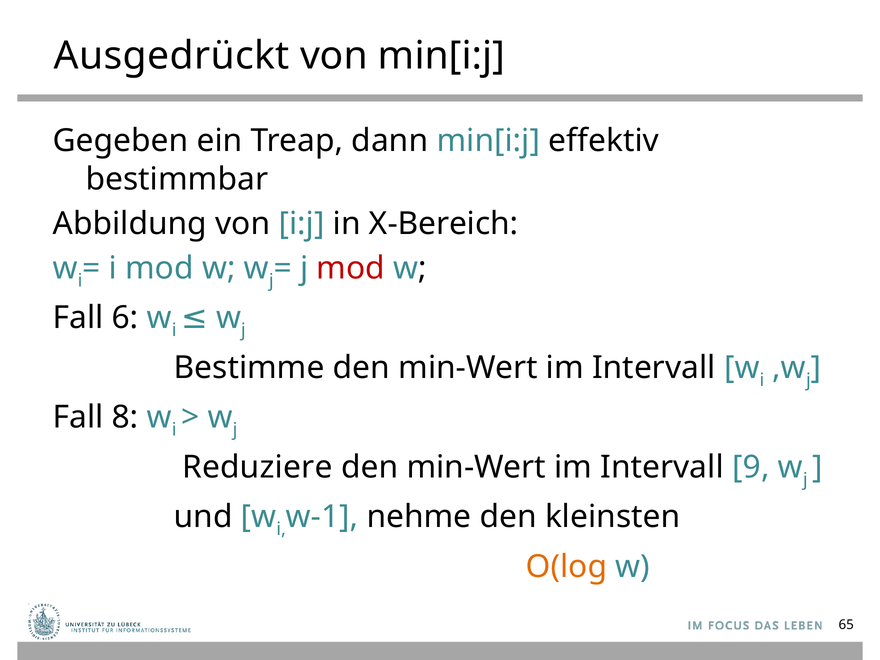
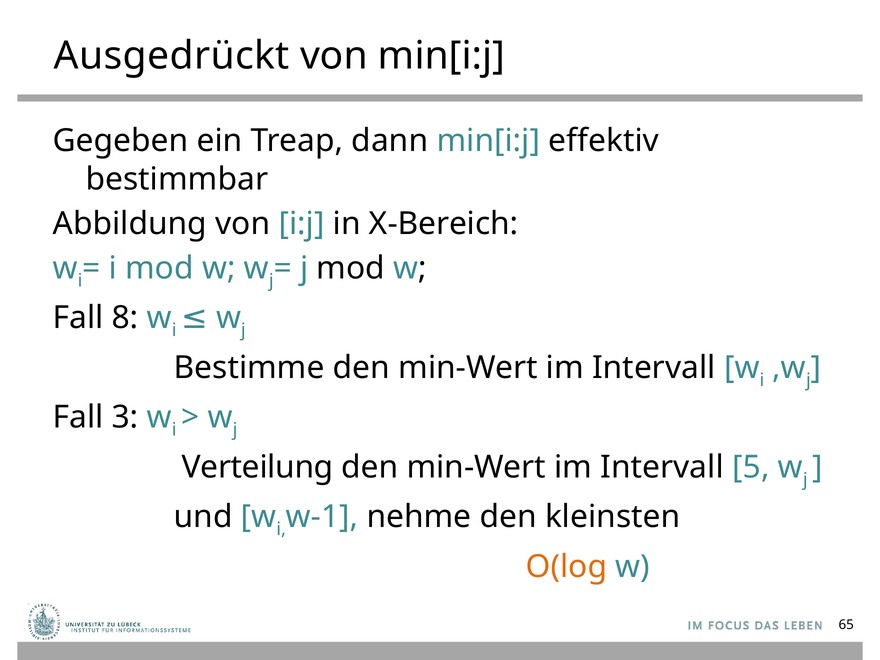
mod colour: red -> black (351, 268)
6: 6 -> 8 (125, 318)
8: 8 -> 3 (125, 417)
Reduziere: Reduziere -> Verteilung (258, 467)
9: 9 -> 5 (751, 467)
